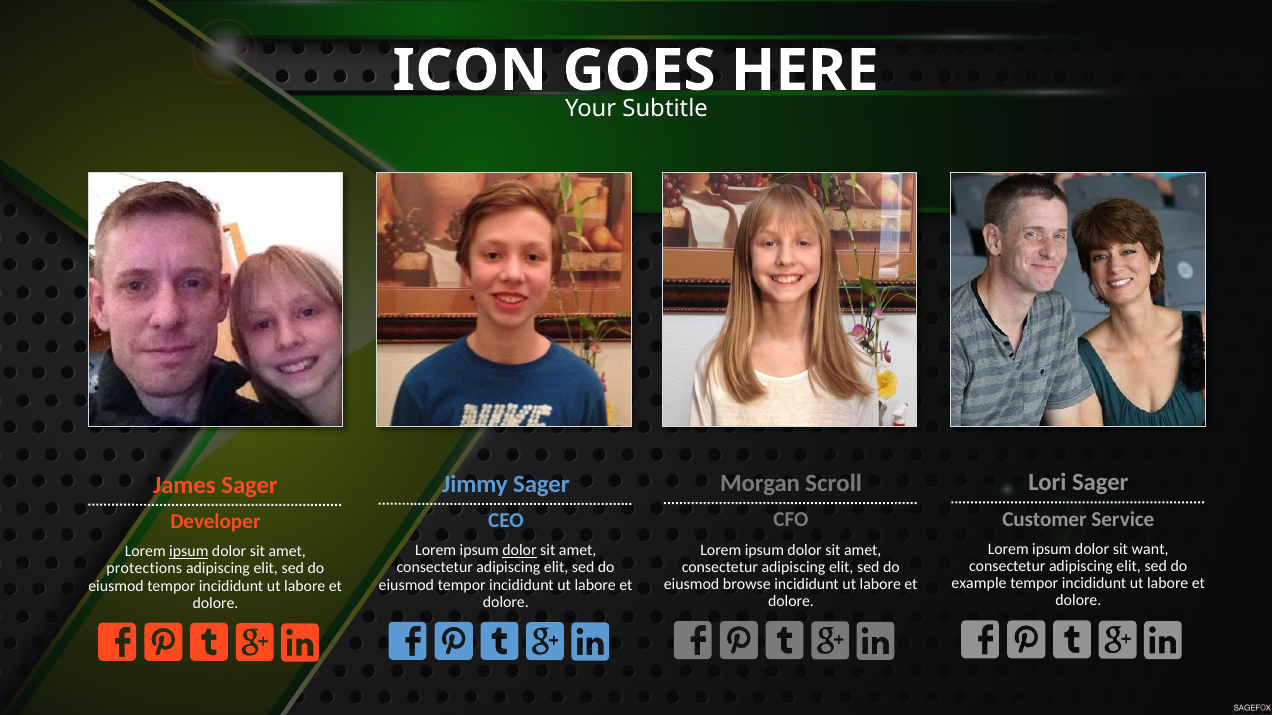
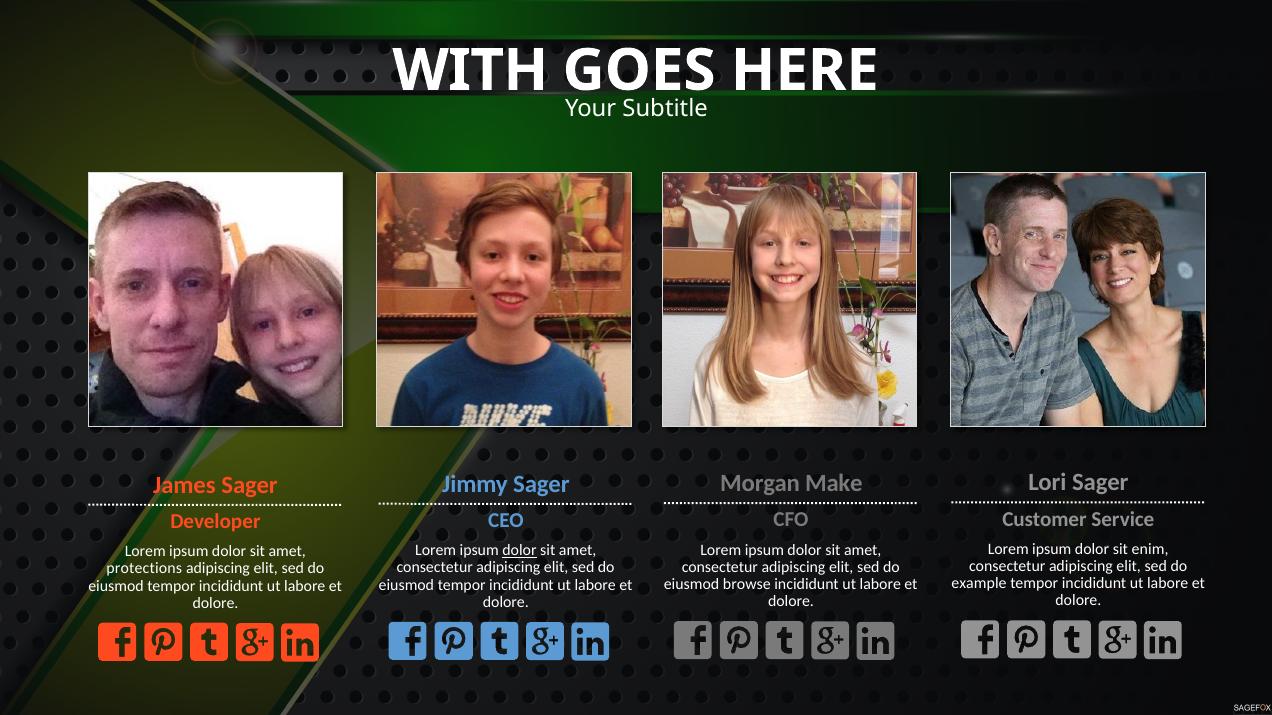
ICON: ICON -> WITH (470, 71)
Scroll: Scroll -> Make (834, 484)
want: want -> enim (1150, 549)
ipsum underline: present -> none (189, 552)
